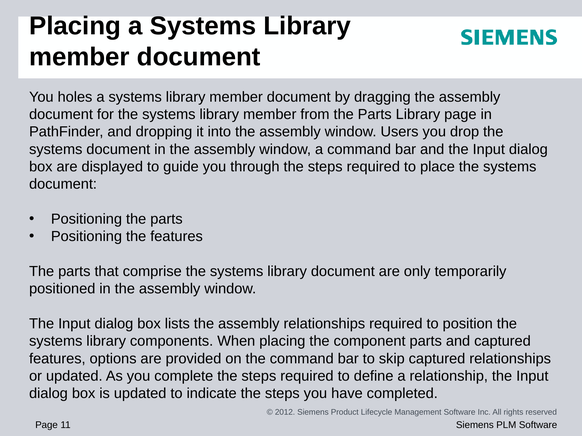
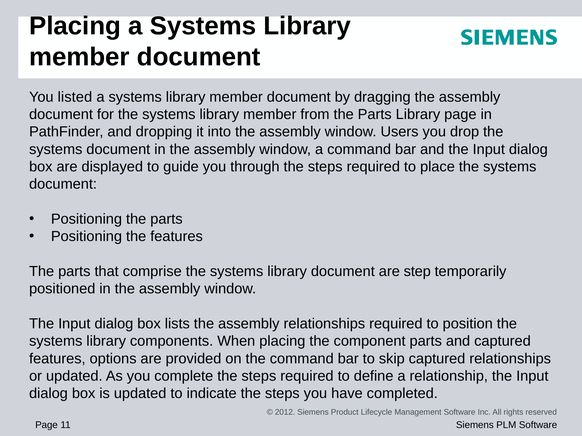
holes: holes -> listed (75, 97)
only: only -> step (417, 272)
